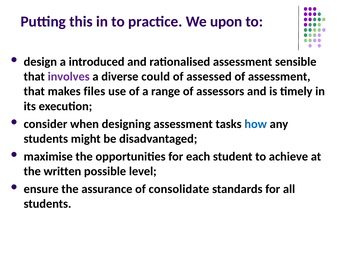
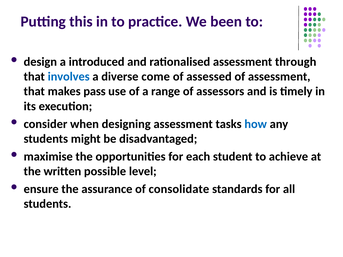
upon: upon -> been (226, 22)
sensible: sensible -> through (296, 62)
involves colour: purple -> blue (69, 77)
could: could -> come (156, 77)
files: files -> pass (95, 91)
